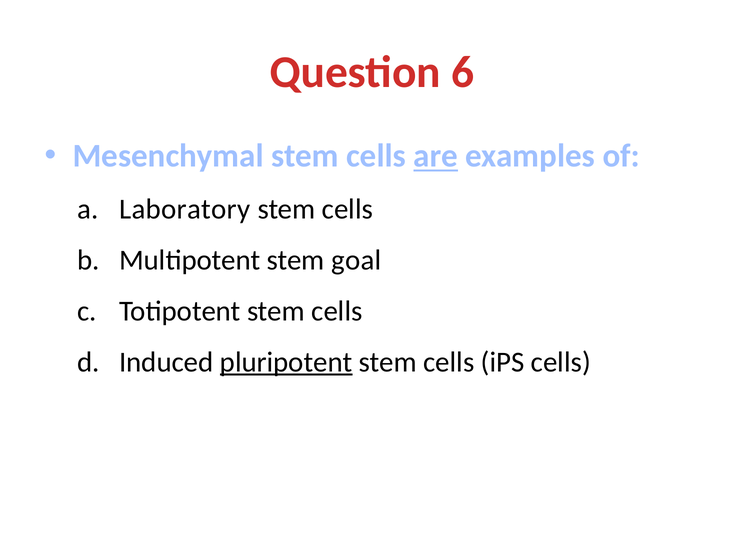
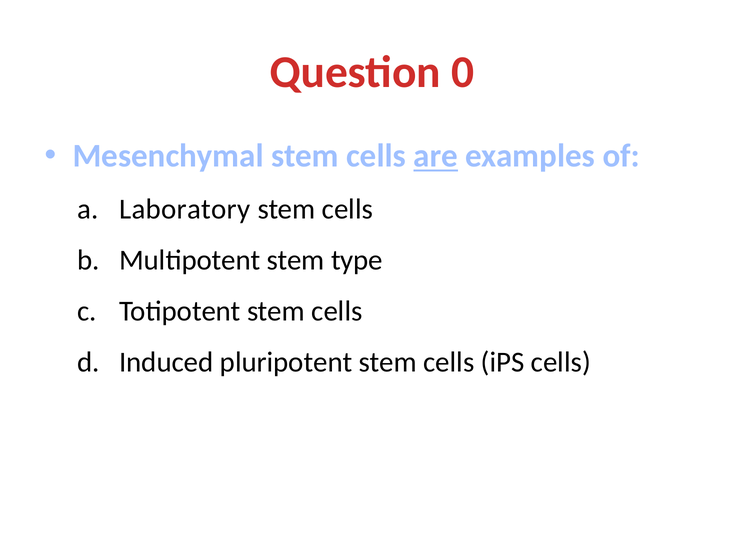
6: 6 -> 0 (463, 72)
goal: goal -> type (357, 260)
pluripotent underline: present -> none (286, 362)
